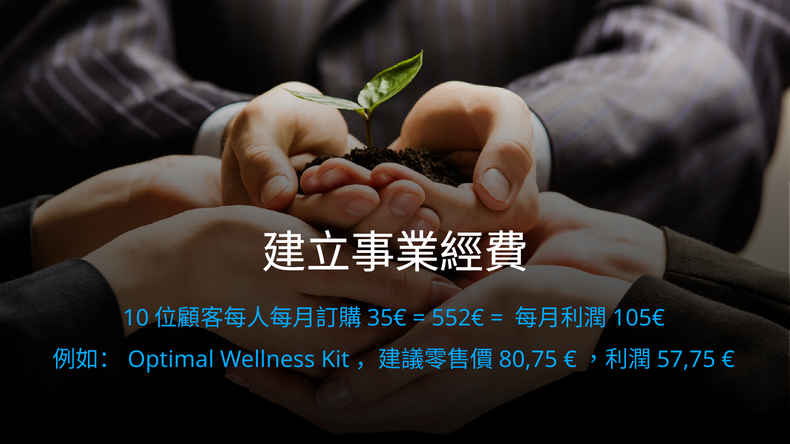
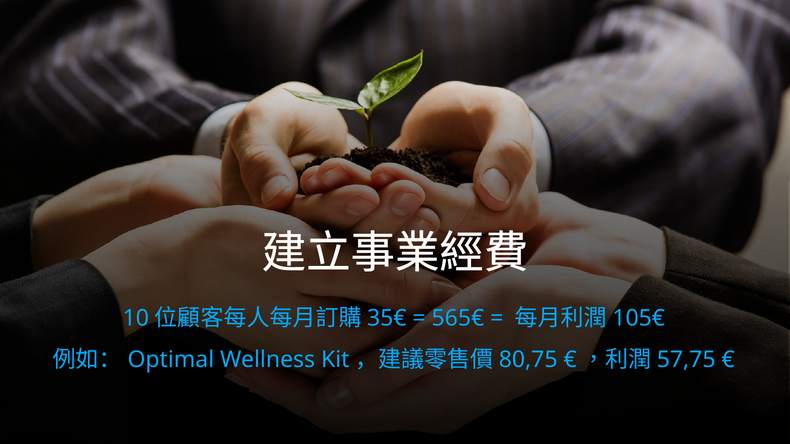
552€: 552€ -> 565€ (458, 319)
